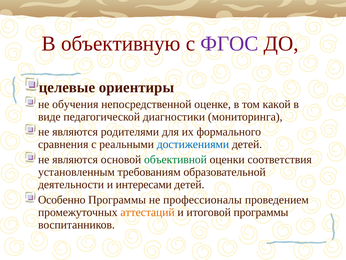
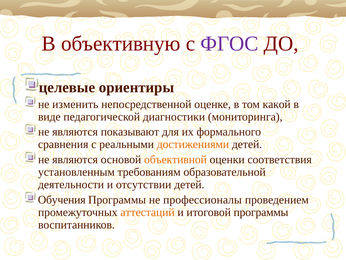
обучения: обучения -> изменить (75, 104)
родителями: родителями -> показывают (130, 132)
достижениями colour: blue -> orange (193, 144)
объективной colour: green -> orange (175, 159)
интересами: интересами -> отсутствии (144, 184)
Особенно: Особенно -> Обучения (62, 199)
